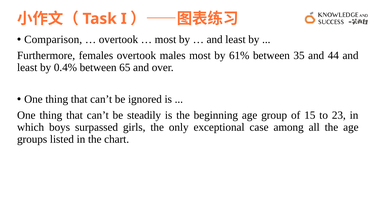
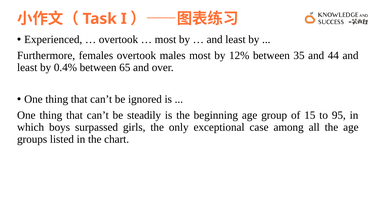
Comparison: Comparison -> Experienced (53, 40)
61%: 61% -> 12% (239, 55)
23: 23 -> 95 (339, 115)
